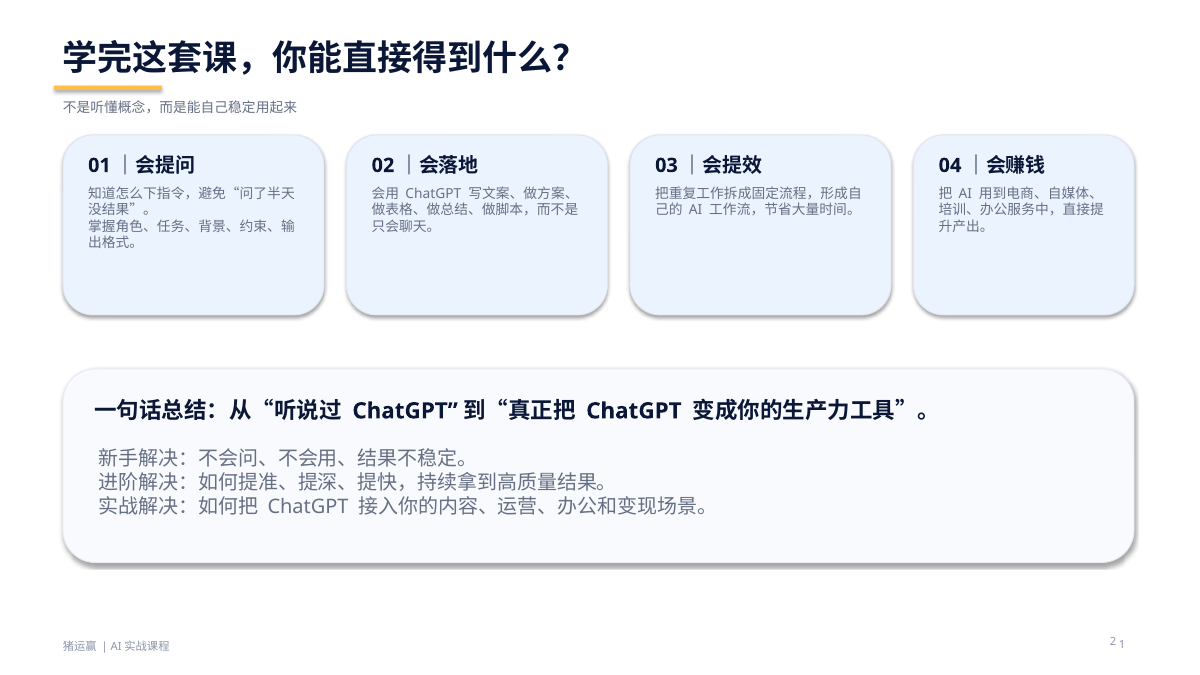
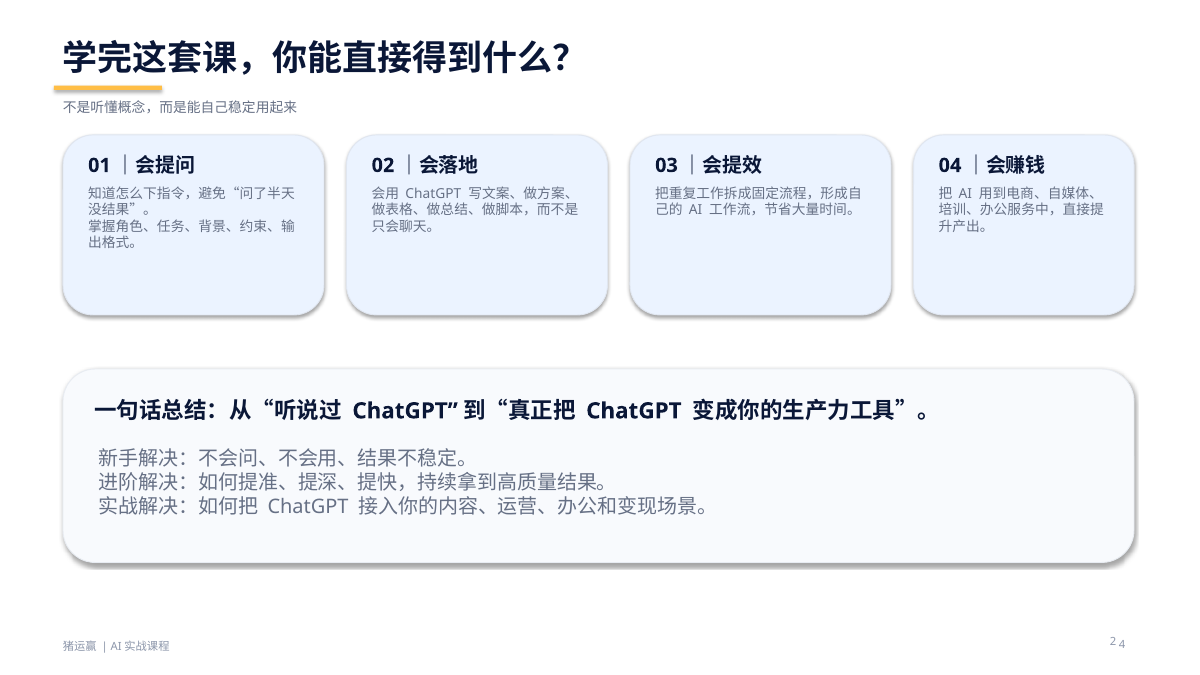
1: 1 -> 4 (1122, 645)
